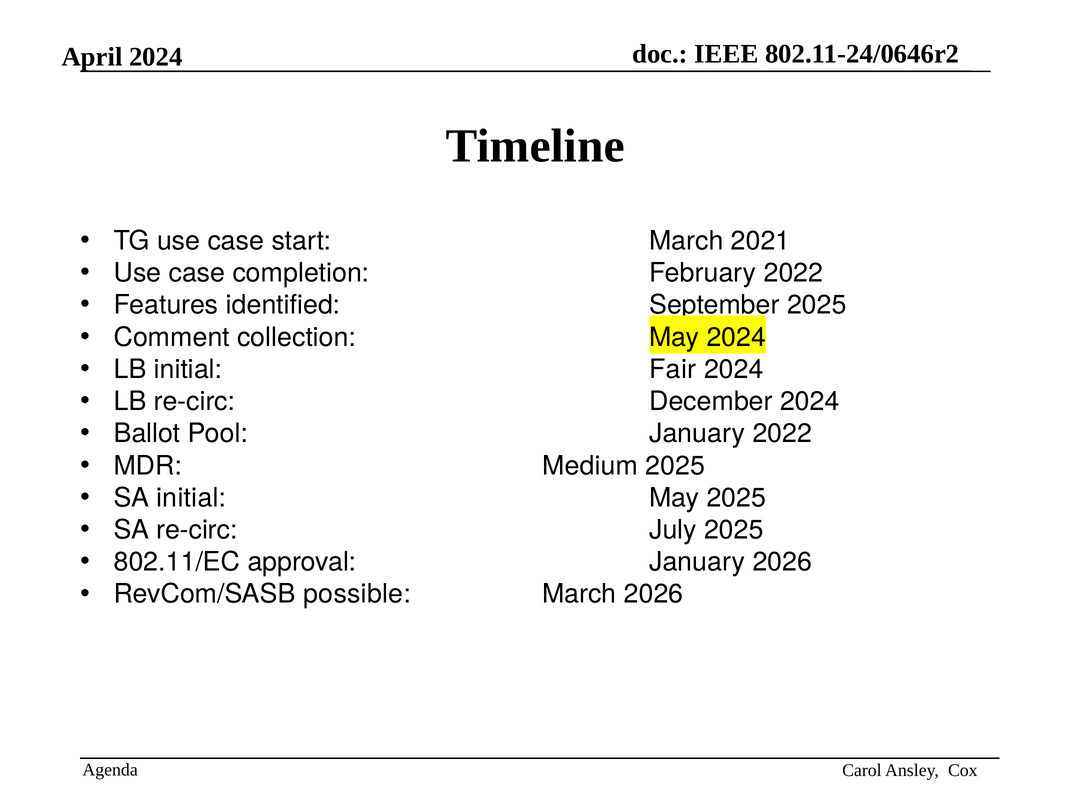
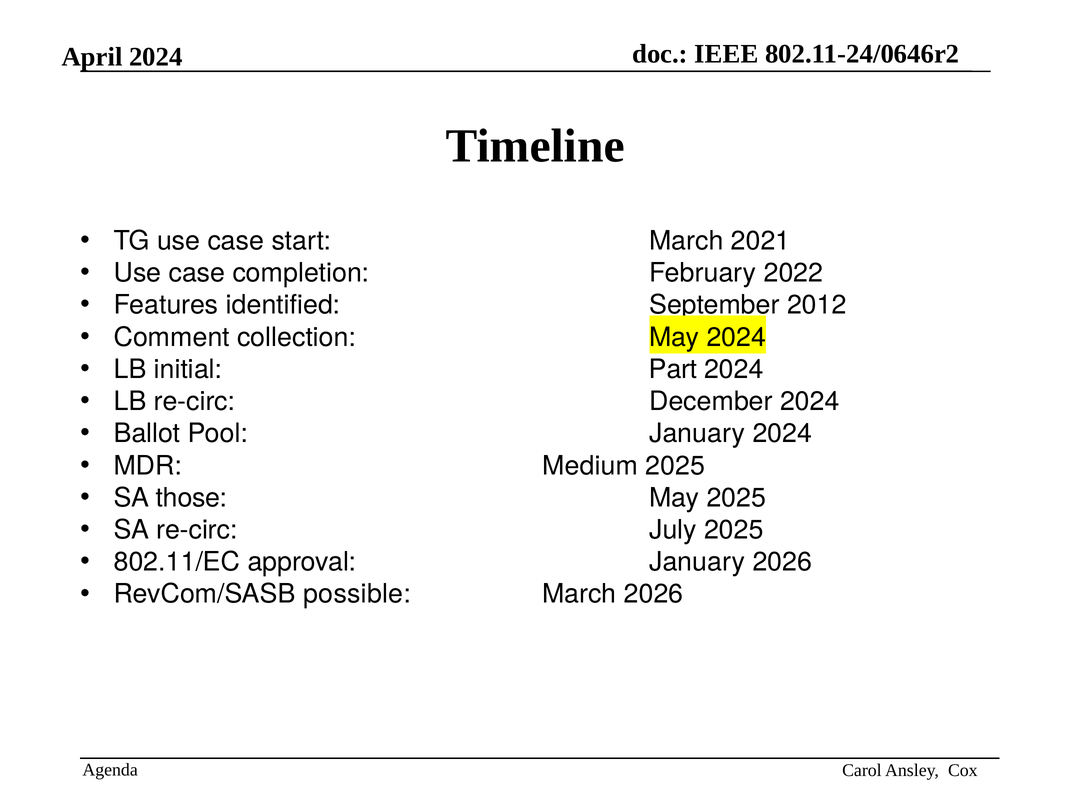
2025: 2025 -> 2012 (817, 305)
Fair: Fair -> Part (673, 369)
January 2022: 2022 -> 2024 (782, 434)
SA initial: initial -> those (192, 498)
